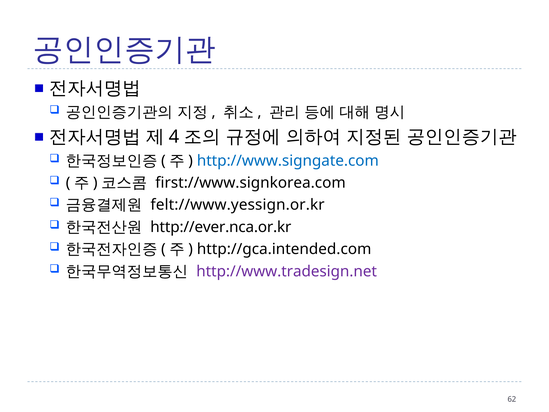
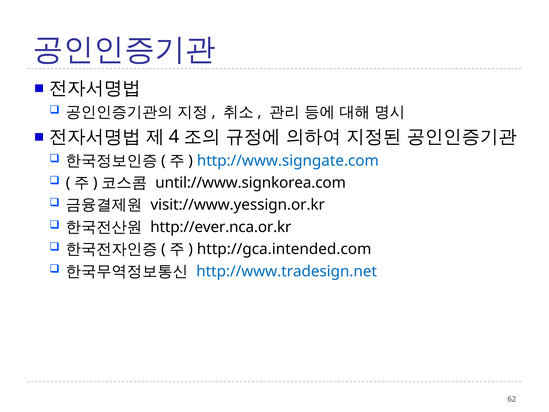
first://www.signkorea.com: first://www.signkorea.com -> until://www.signkorea.com (251, 183)
felt://www.yessign.or.kr: felt://www.yessign.or.kr -> visit://www.yessign.or.kr (238, 205)
http://www.tradesign.net colour: purple -> blue (287, 271)
